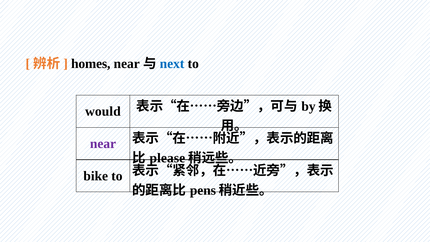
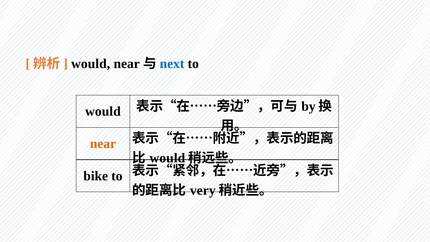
homes: homes -> would (91, 64)
near colour: purple -> orange (103, 144)
please: please -> would (167, 158)
pens: pens -> very (203, 190)
